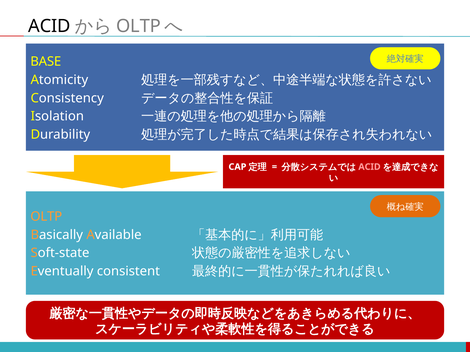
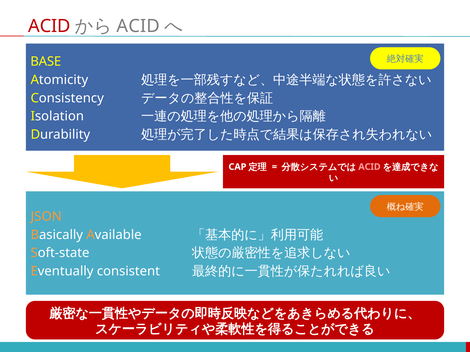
ACID colour: black -> red (49, 26)
OLTP: OLTP -> ACID (138, 26)
OLTP: OLTP -> JSON (46, 217)
